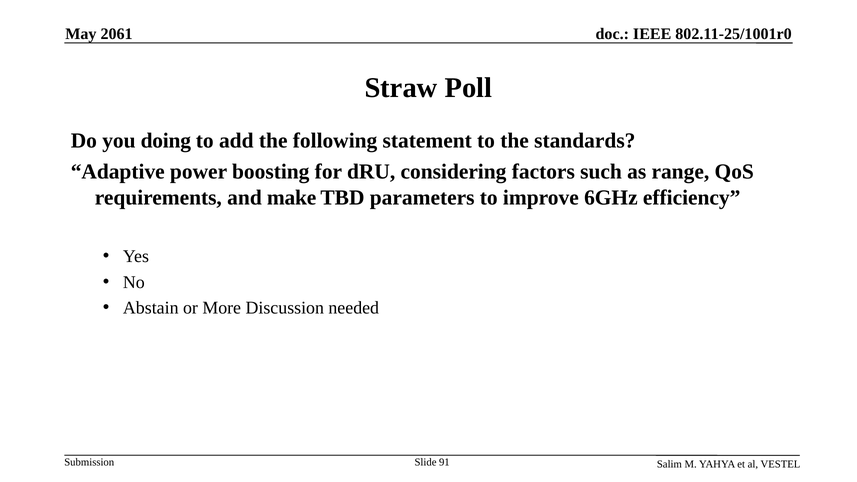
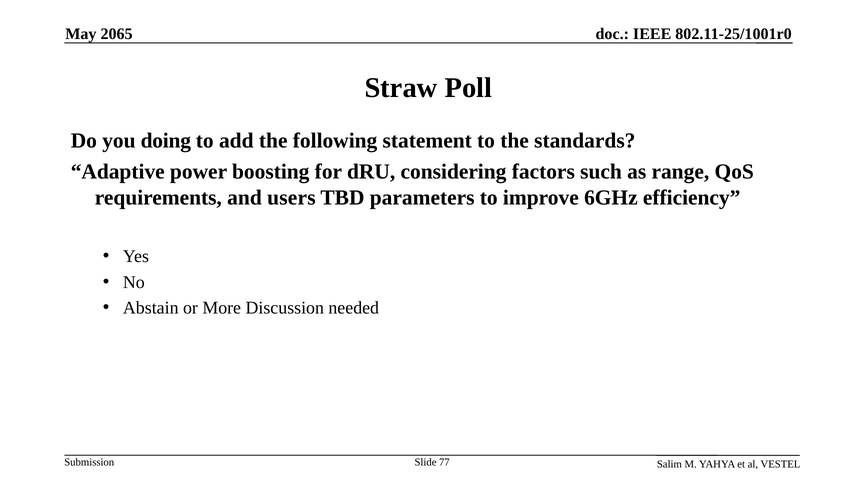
2061: 2061 -> 2065 (117, 34)
make: make -> users (291, 197)
91: 91 -> 77 (444, 462)
